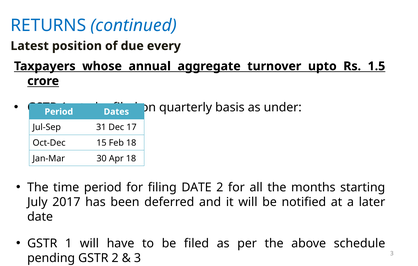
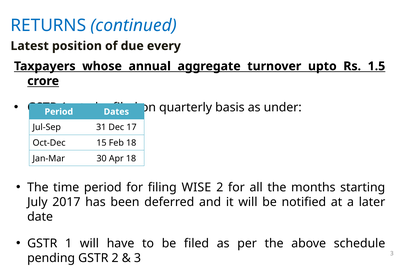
filing DATE: DATE -> WISE (196, 187)
